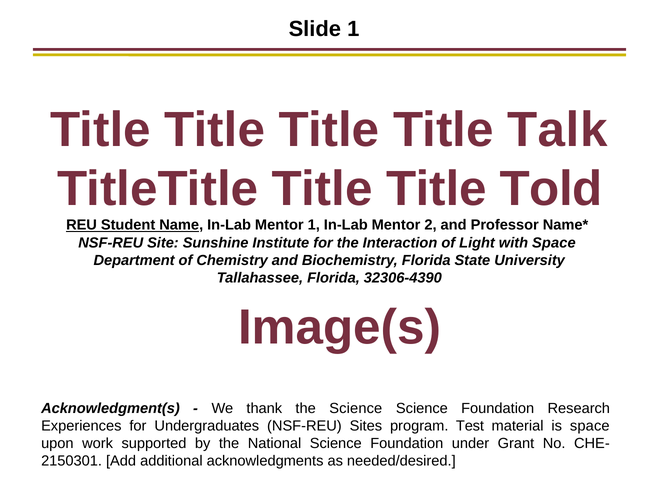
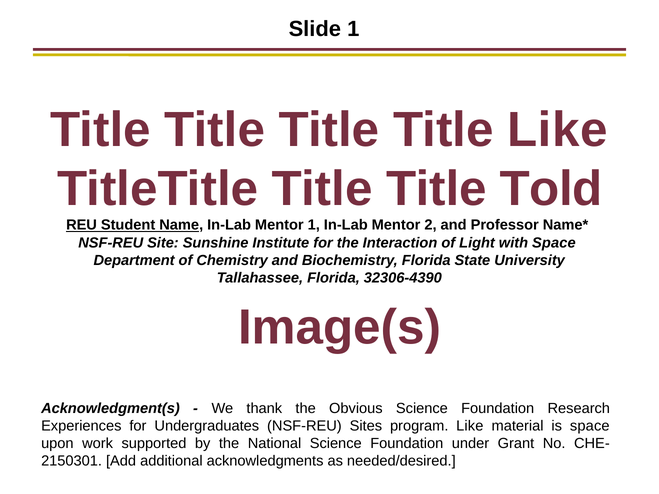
Title Talk: Talk -> Like (557, 130)
the Science: Science -> Obvious (356, 408)
program Test: Test -> Like (470, 426)
